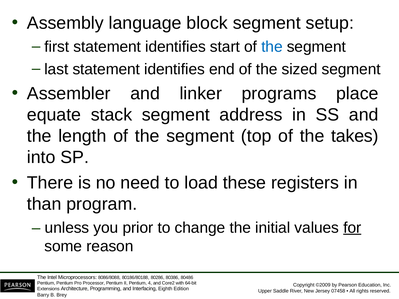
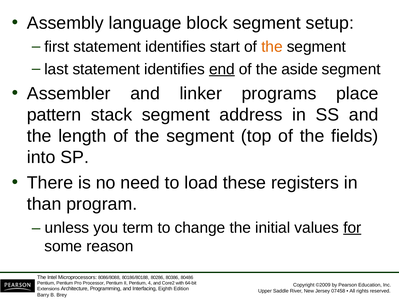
the colour: blue -> orange (272, 47)
end underline: none -> present (222, 69)
sized: sized -> aside (300, 69)
equate: equate -> pattern (54, 115)
takes: takes -> fields (355, 136)
prior: prior -> term (138, 228)
